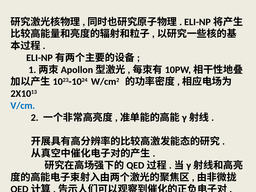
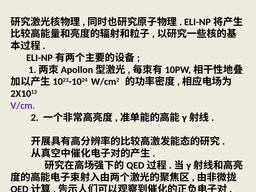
V/cm colour: blue -> purple (23, 106)
